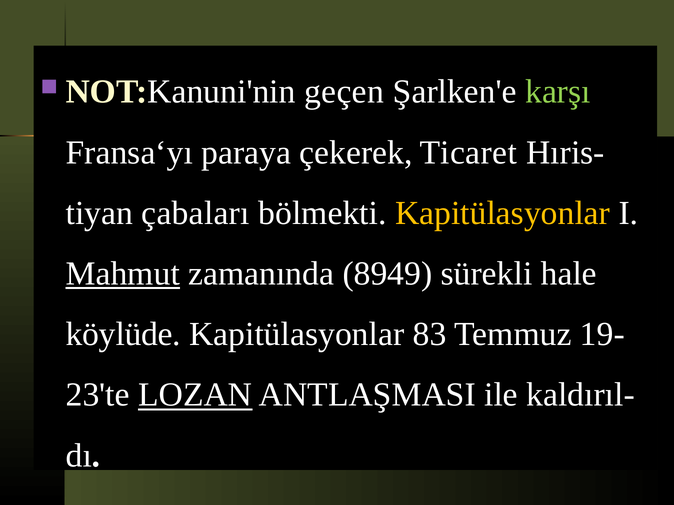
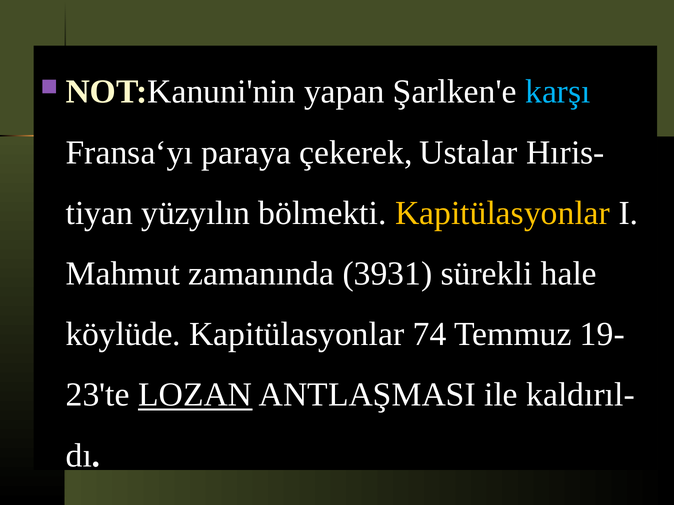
geçen: geçen -> yapan (344, 92)
karşı colour: light green -> light blue (558, 92)
Ticaret: Ticaret -> Ustalar (468, 153)
çabaları: çabaları -> yüzyılın (196, 213)
Mahmut underline: present -> none (123, 274)
8949: 8949 -> 3931 (387, 274)
83: 83 -> 74 (430, 335)
